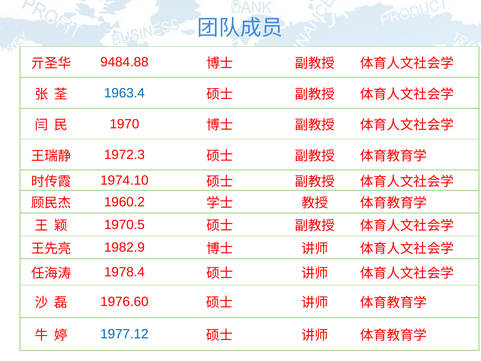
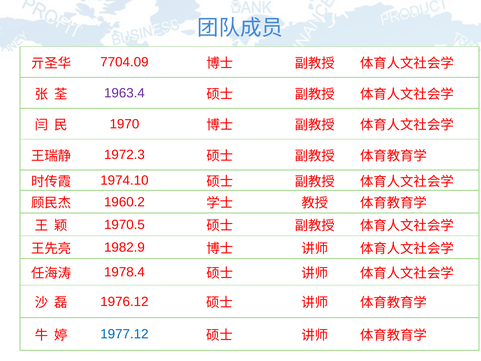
9484.88: 9484.88 -> 7704.09 (124, 62)
1963.4 colour: blue -> purple (124, 93)
1976.60: 1976.60 -> 1976.12 (124, 301)
